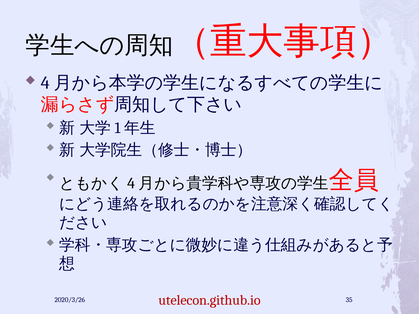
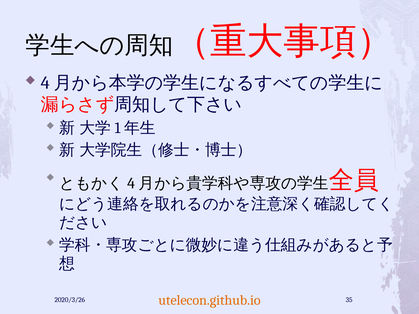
utelecon.github.io colour: red -> orange (209, 301)
